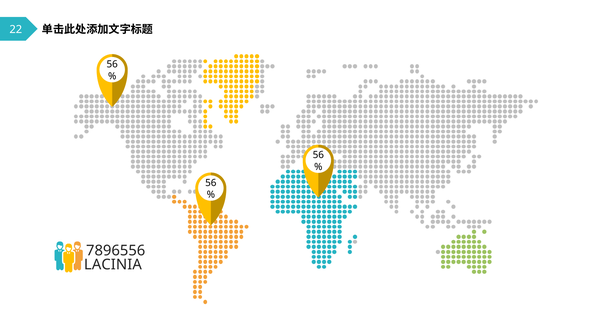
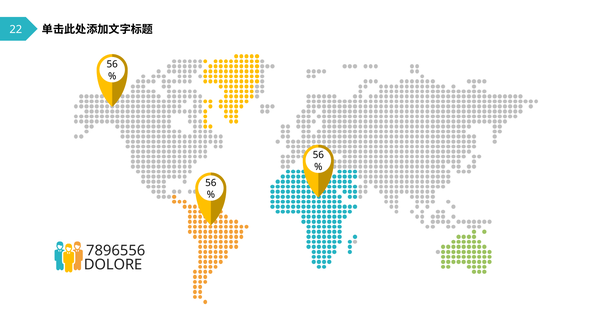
LACINIA: LACINIA -> DOLORE (113, 265)
